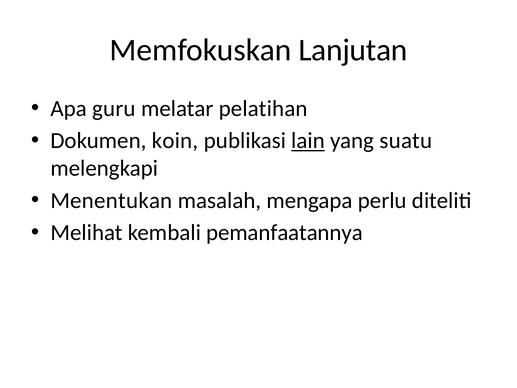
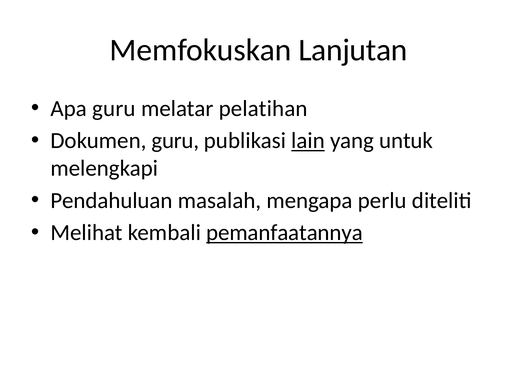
Dokumen koin: koin -> guru (175, 141)
suatu: suatu -> untuk (406, 141)
Menentukan: Menentukan -> Pendahuluan (112, 200)
pemanfaatannya underline: none -> present (284, 233)
